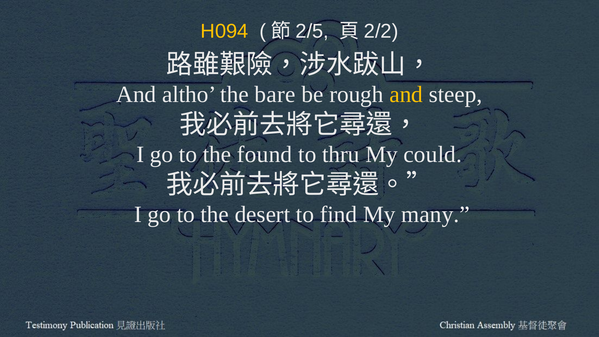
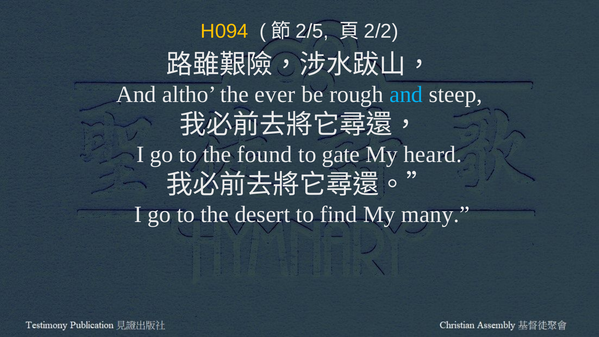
bare: bare -> ever (275, 94)
and colour: yellow -> light blue (406, 94)
thru: thru -> gate (341, 154)
could: could -> heard (433, 154)
